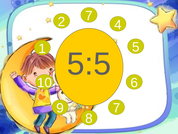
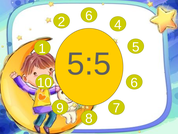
2 7: 7 -> 6 (89, 16)
